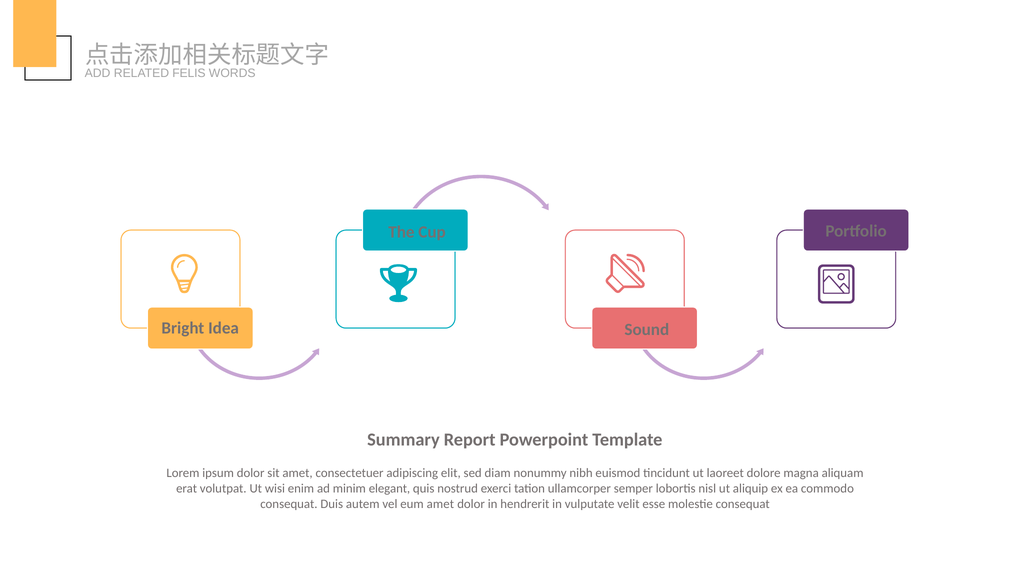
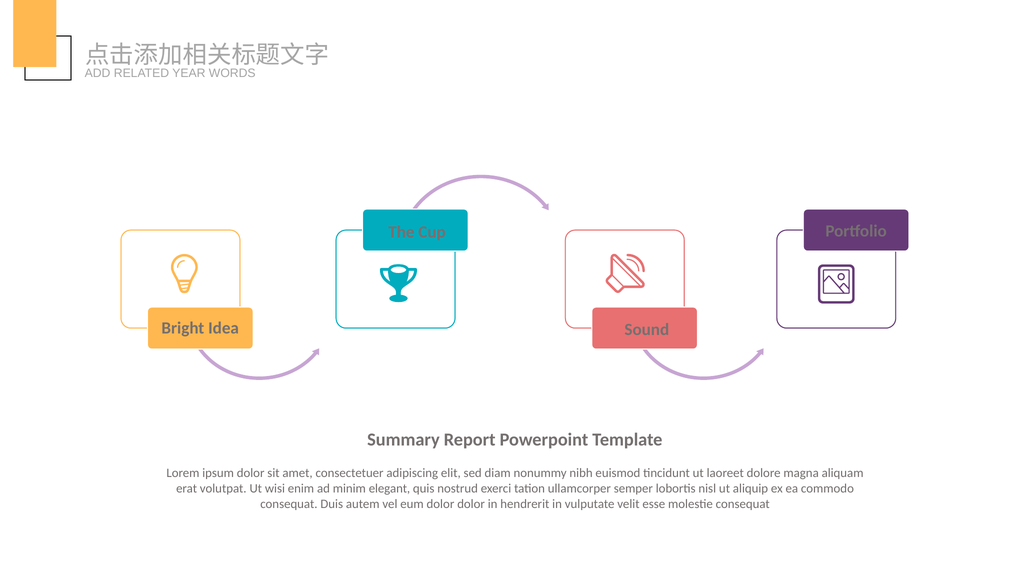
FELIS: FELIS -> YEAR (189, 73)
eum amet: amet -> dolor (440, 504)
